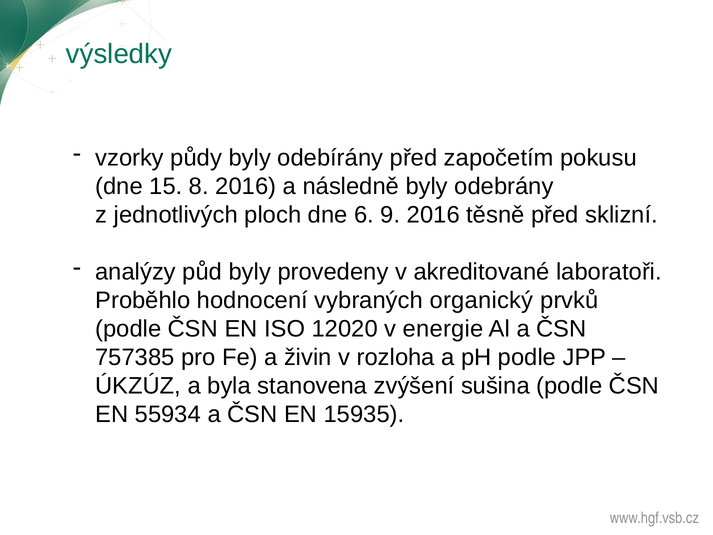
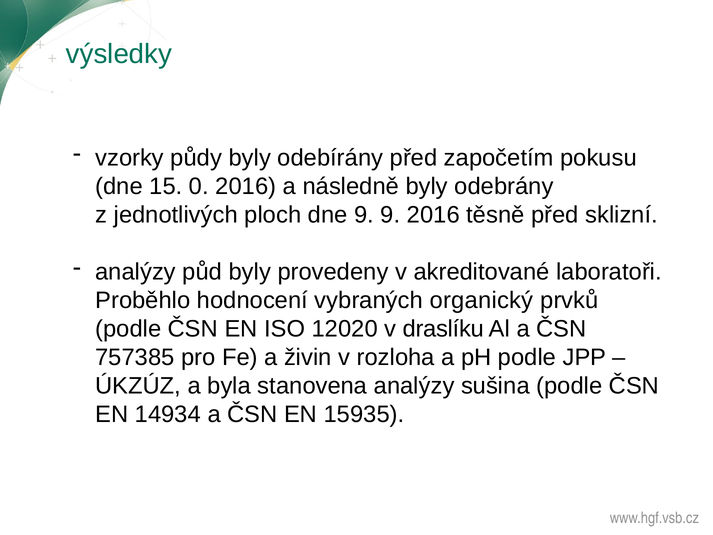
8: 8 -> 0 (199, 186)
dne 6: 6 -> 9 (364, 215)
energie: energie -> draslíku (443, 329)
stanovena zvýšení: zvýšení -> analýzy (414, 386)
55934: 55934 -> 14934 (168, 414)
